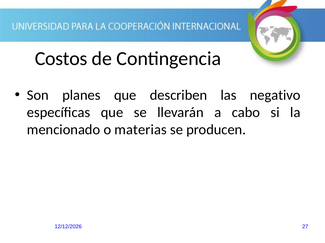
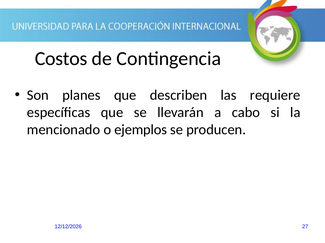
negativo: negativo -> requiere (275, 95)
materias: materias -> ejemplos (141, 130)
